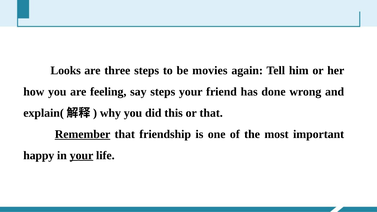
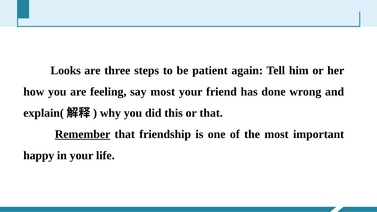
movies: movies -> patient (210, 71)
say steps: steps -> most (163, 92)
your underline: present -> none (82, 155)
